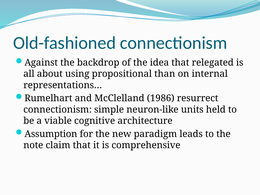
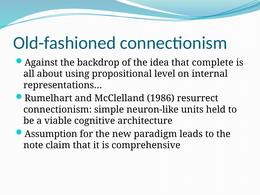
relegated: relegated -> complete (213, 63)
than: than -> level (165, 74)
